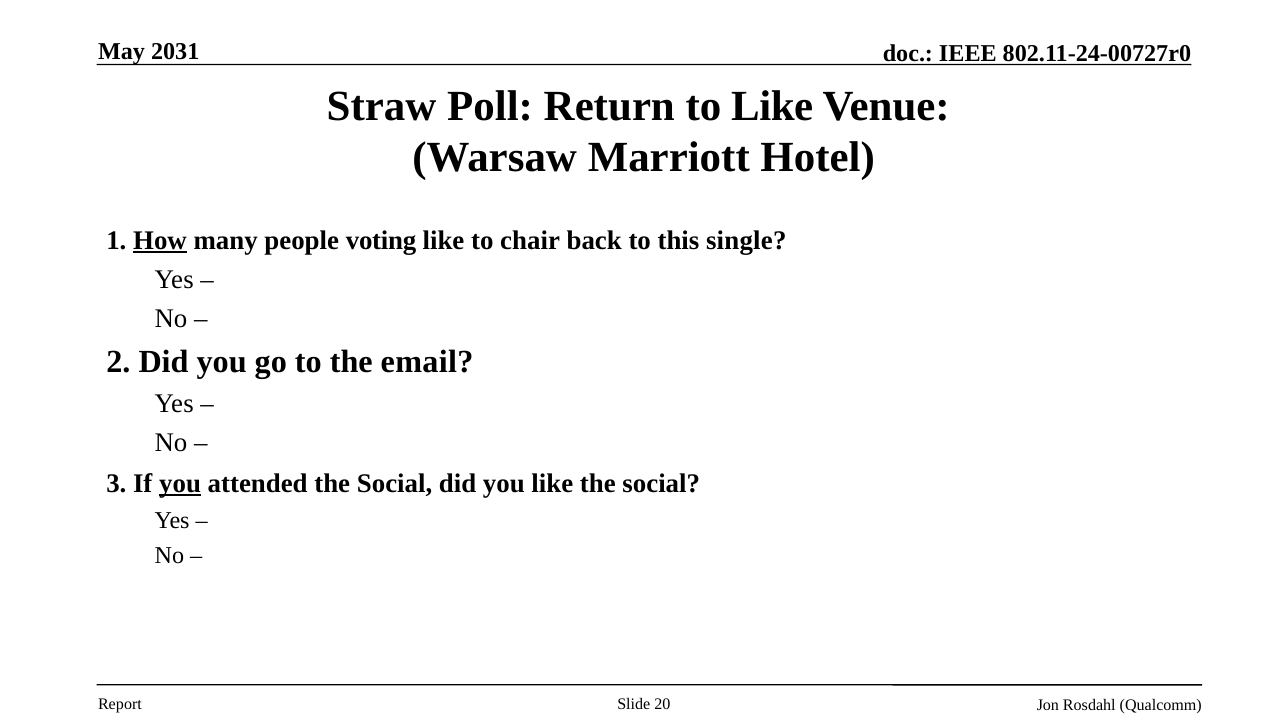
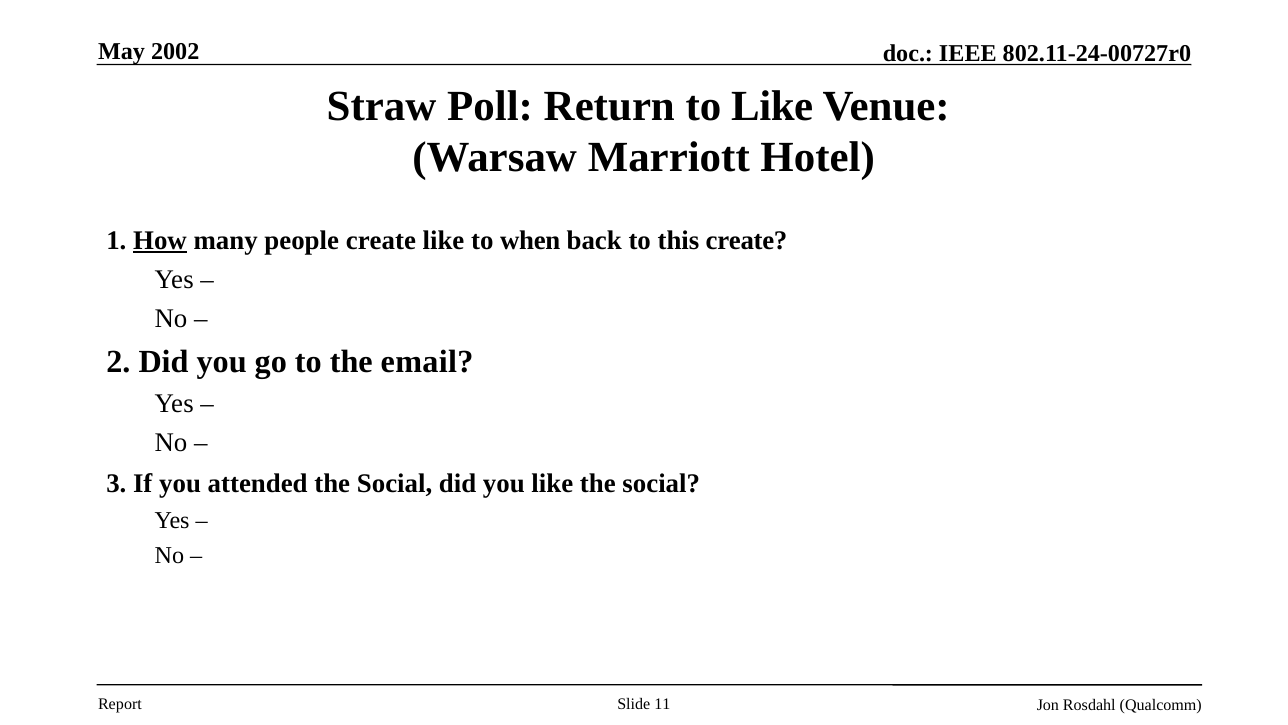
2031: 2031 -> 2002 (175, 51)
people voting: voting -> create (381, 240)
chair: chair -> when (530, 240)
this single: single -> create (747, 240)
you underline: present -> none (180, 483)
20: 20 -> 11 (662, 704)
